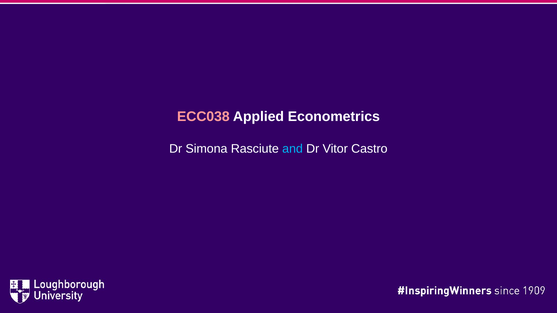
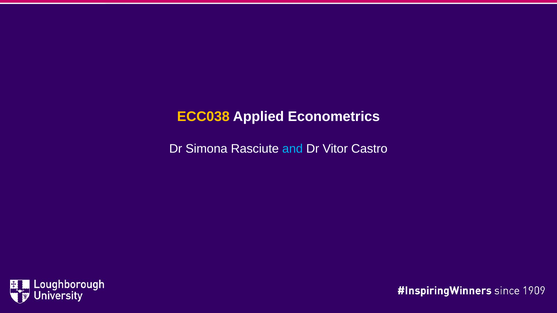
ECC038 colour: pink -> yellow (203, 117)
